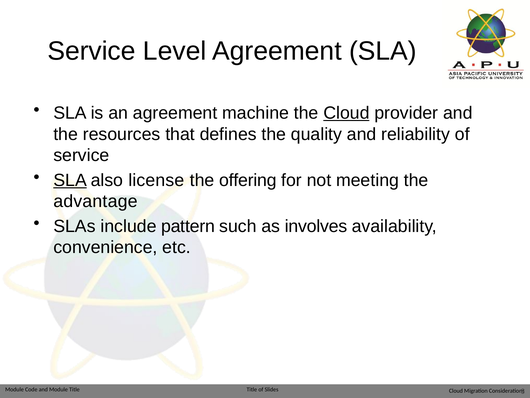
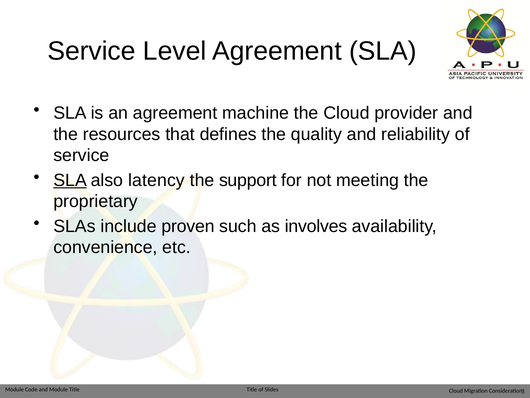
Cloud underline: present -> none (346, 113)
license: license -> latency (156, 180)
offering: offering -> support (248, 180)
advantage: advantage -> proprietary (96, 201)
pattern: pattern -> proven (188, 226)
